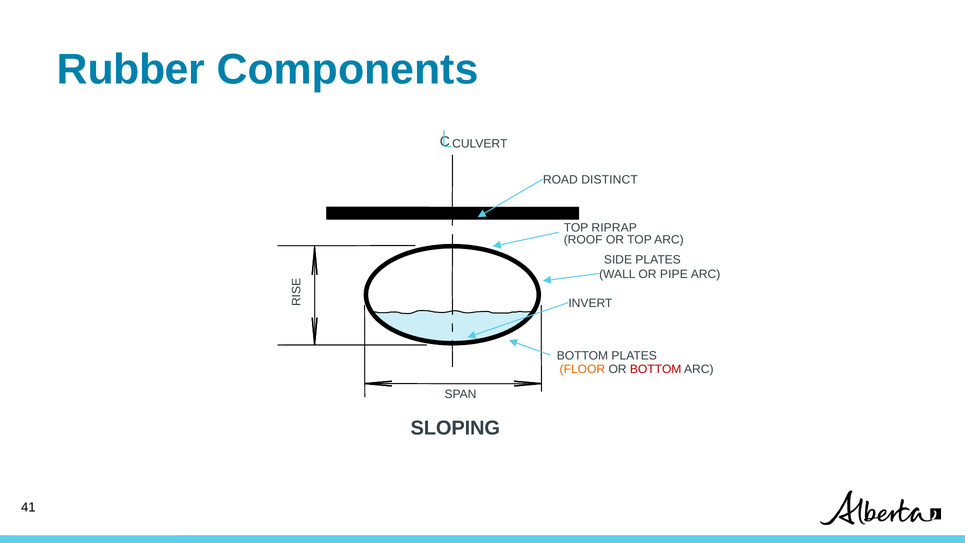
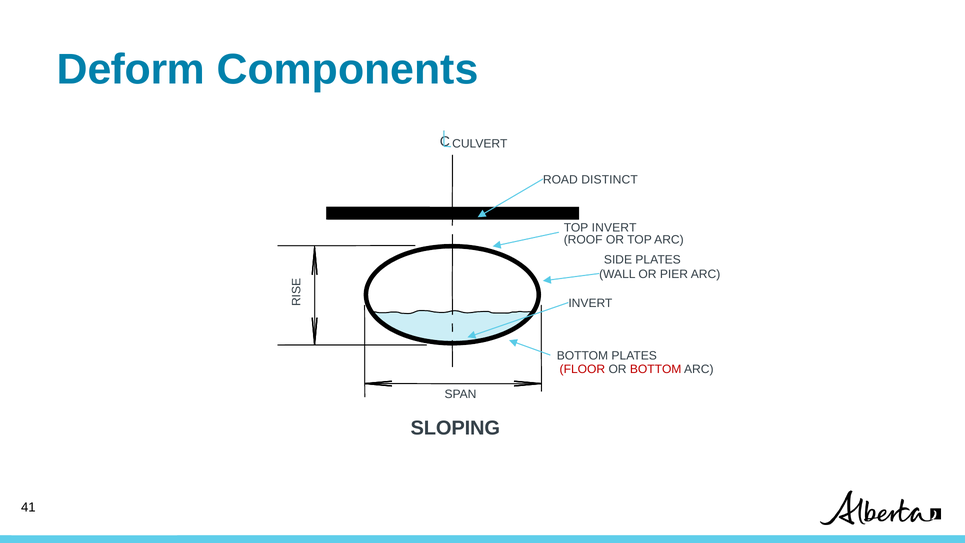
Rubber: Rubber -> Deform (131, 69)
TOP RIPRAP: RIPRAP -> INVERT (614, 228)
PIPE: PIPE -> PIER (674, 274)
FLOOR colour: orange -> red (582, 369)
